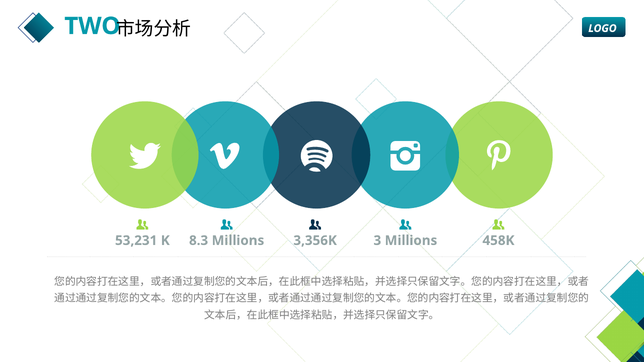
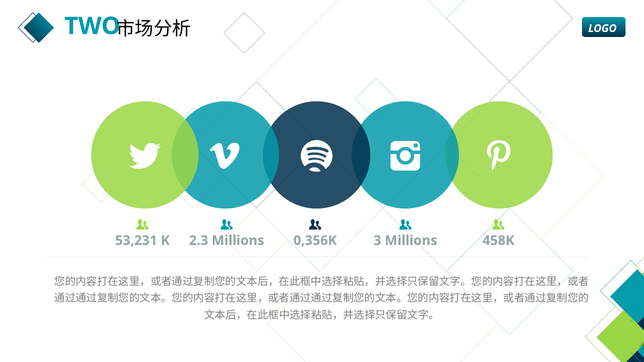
8.3: 8.3 -> 2.3 (199, 241)
3,356K: 3,356K -> 0,356K (315, 241)
